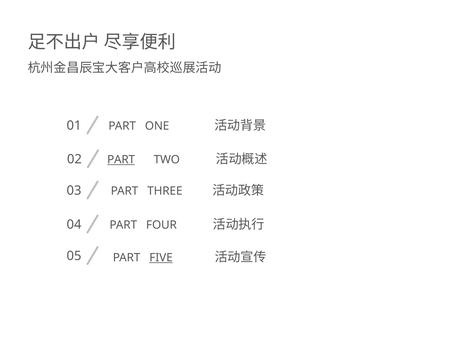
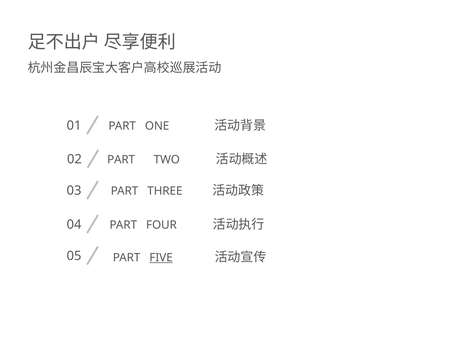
PART underline: present -> none (121, 160)
